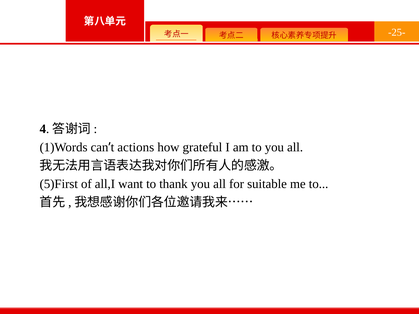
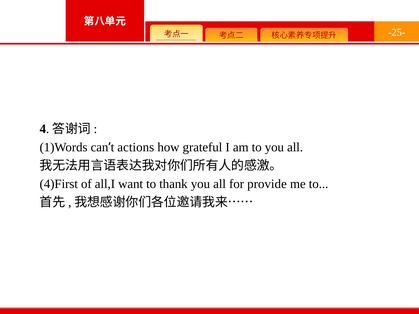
5)First: 5)First -> 4)First (59, 184)
suitable: suitable -> provide (267, 184)
